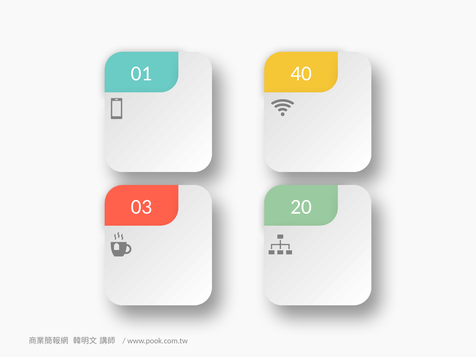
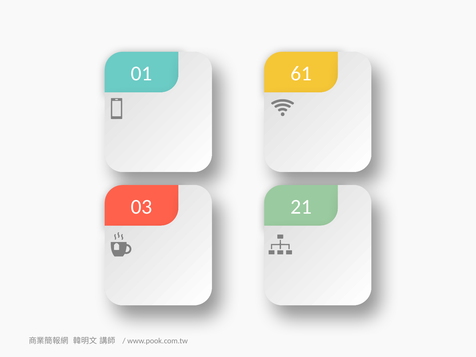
40: 40 -> 61 (301, 73)
20: 20 -> 21 (301, 207)
